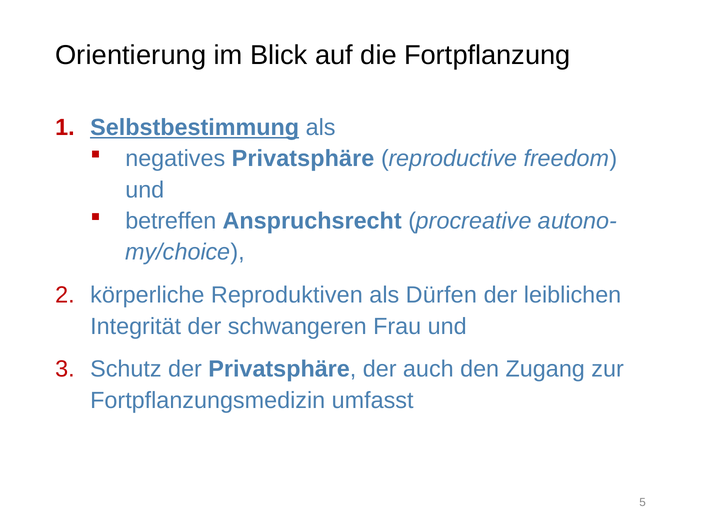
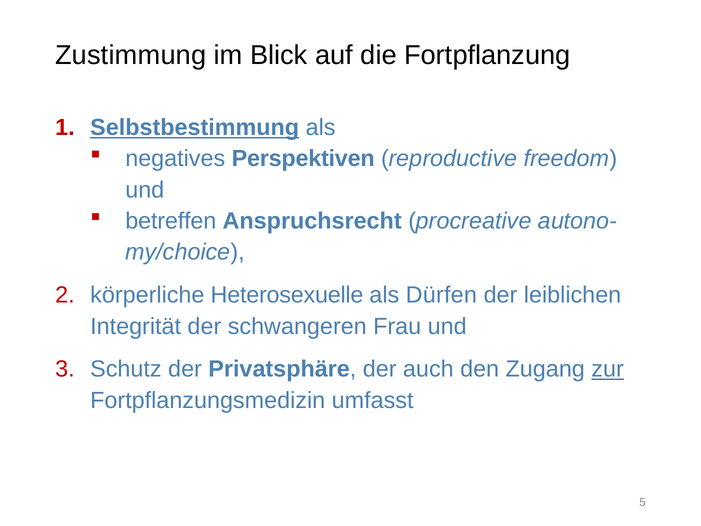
Orientierung: Orientierung -> Zustimmung (131, 55)
negatives Privatsphäre: Privatsphäre -> Perspektiven (303, 159)
Reproduktiven: Reproduktiven -> Heterosexuelle (287, 295)
zur underline: none -> present (608, 369)
